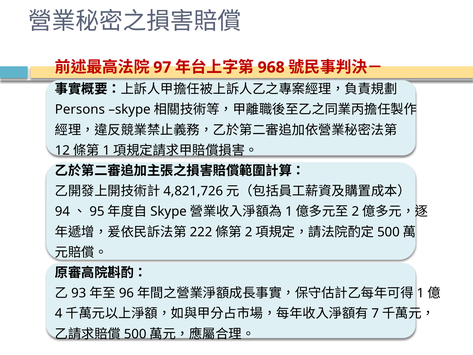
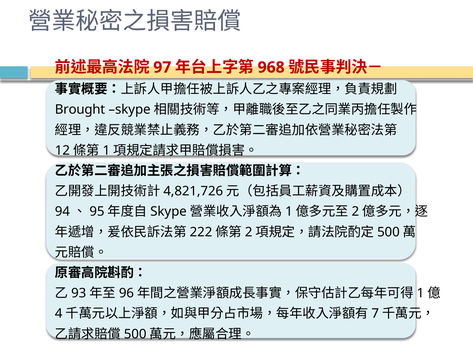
Persons: Persons -> Brought (80, 110)
